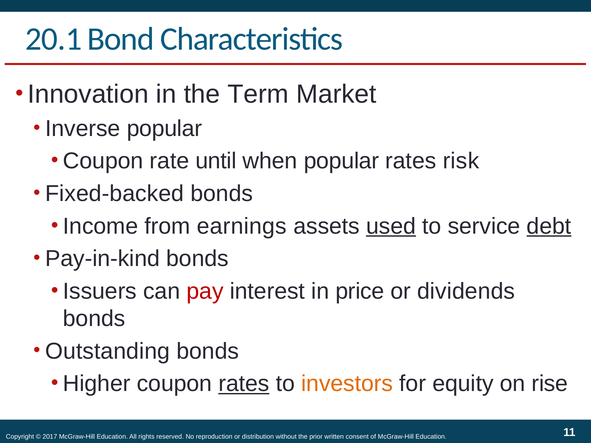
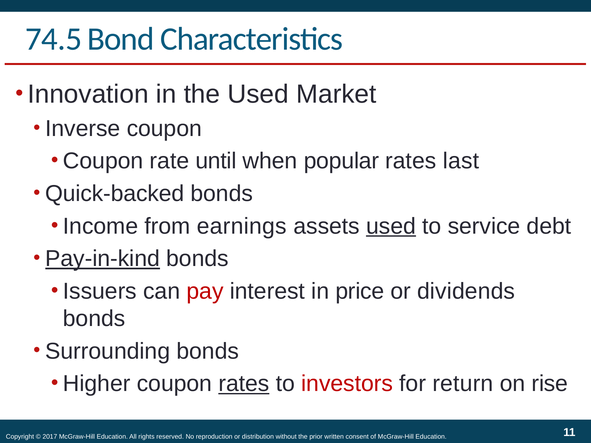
20.1: 20.1 -> 74.5 (54, 39)
the Term: Term -> Used (258, 94)
Inverse popular: popular -> coupon (164, 129)
risk: risk -> last (461, 161)
Fixed-backed: Fixed-backed -> Quick-backed (115, 194)
debt underline: present -> none (549, 226)
Pay-in-kind underline: none -> present (103, 259)
Outstanding: Outstanding -> Surrounding (108, 351)
investors colour: orange -> red (347, 384)
equity: equity -> return (463, 384)
